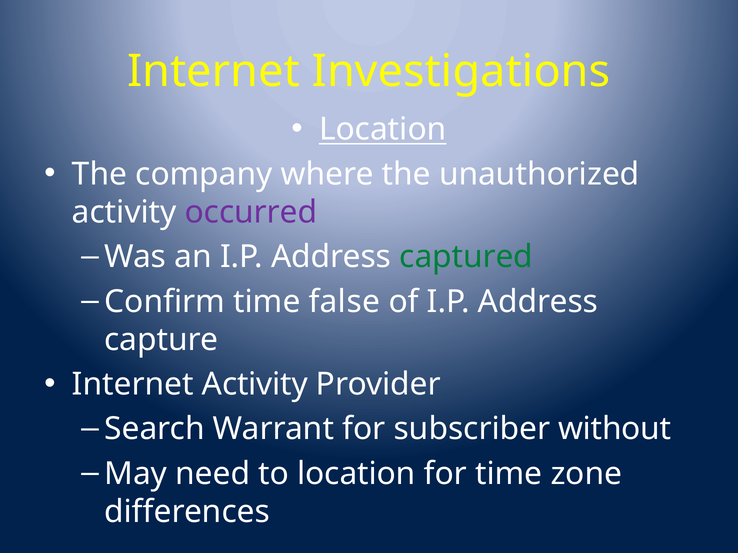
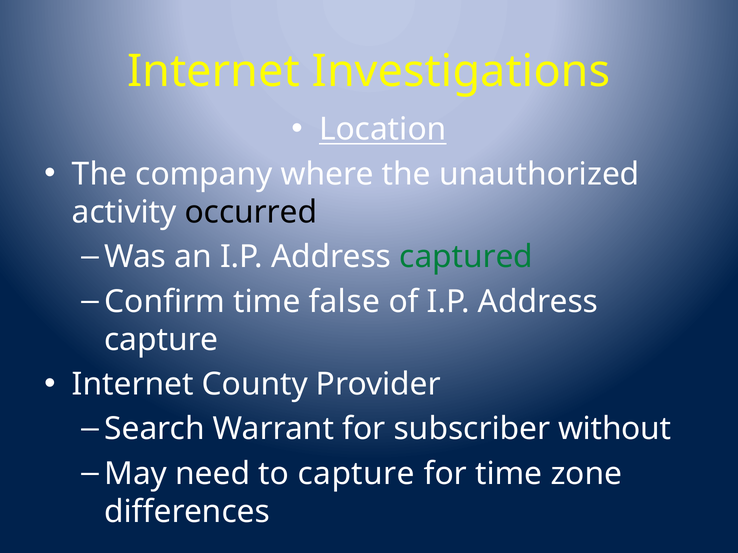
occurred colour: purple -> black (251, 212)
Internet Activity: Activity -> County (255, 385)
to location: location -> capture (356, 474)
